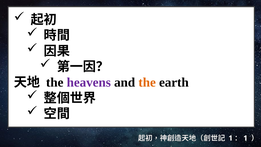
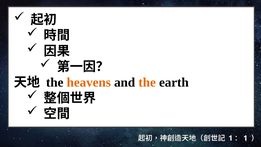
heavens colour: purple -> orange (89, 82)
